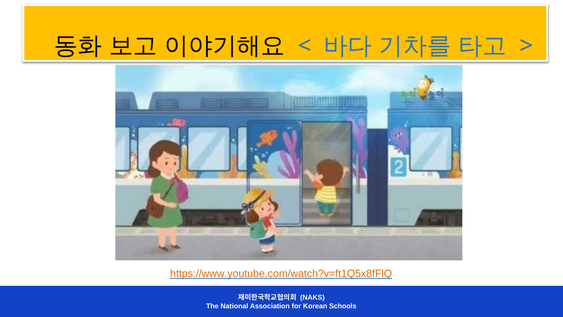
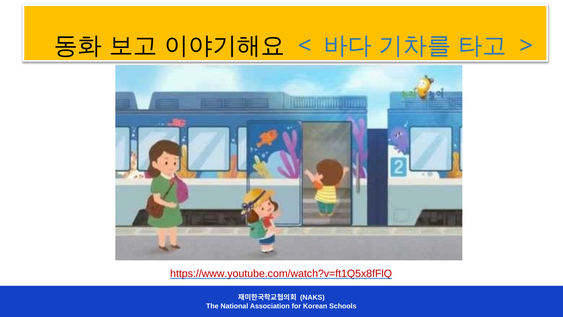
https://www.youtube.com/watch?v=ft1Q5x8fFlQ colour: orange -> red (281, 273)
